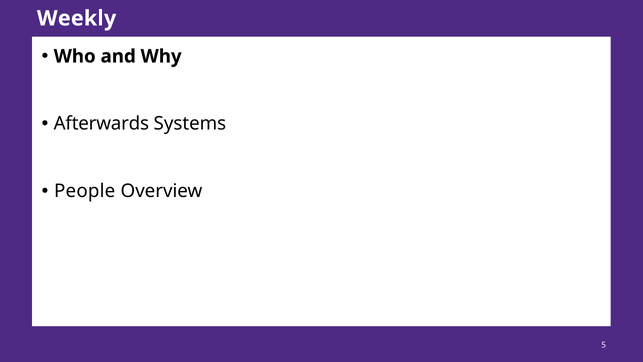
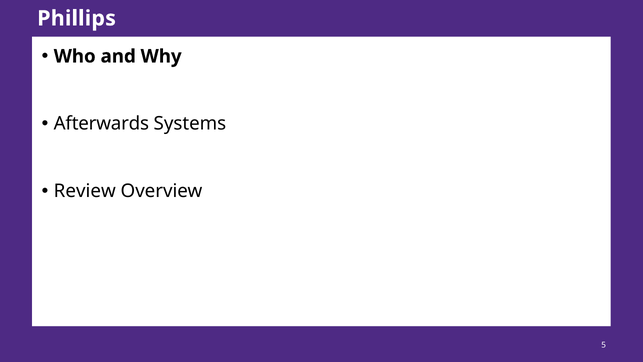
Weekly: Weekly -> Phillips (77, 18)
People: People -> Review (85, 191)
